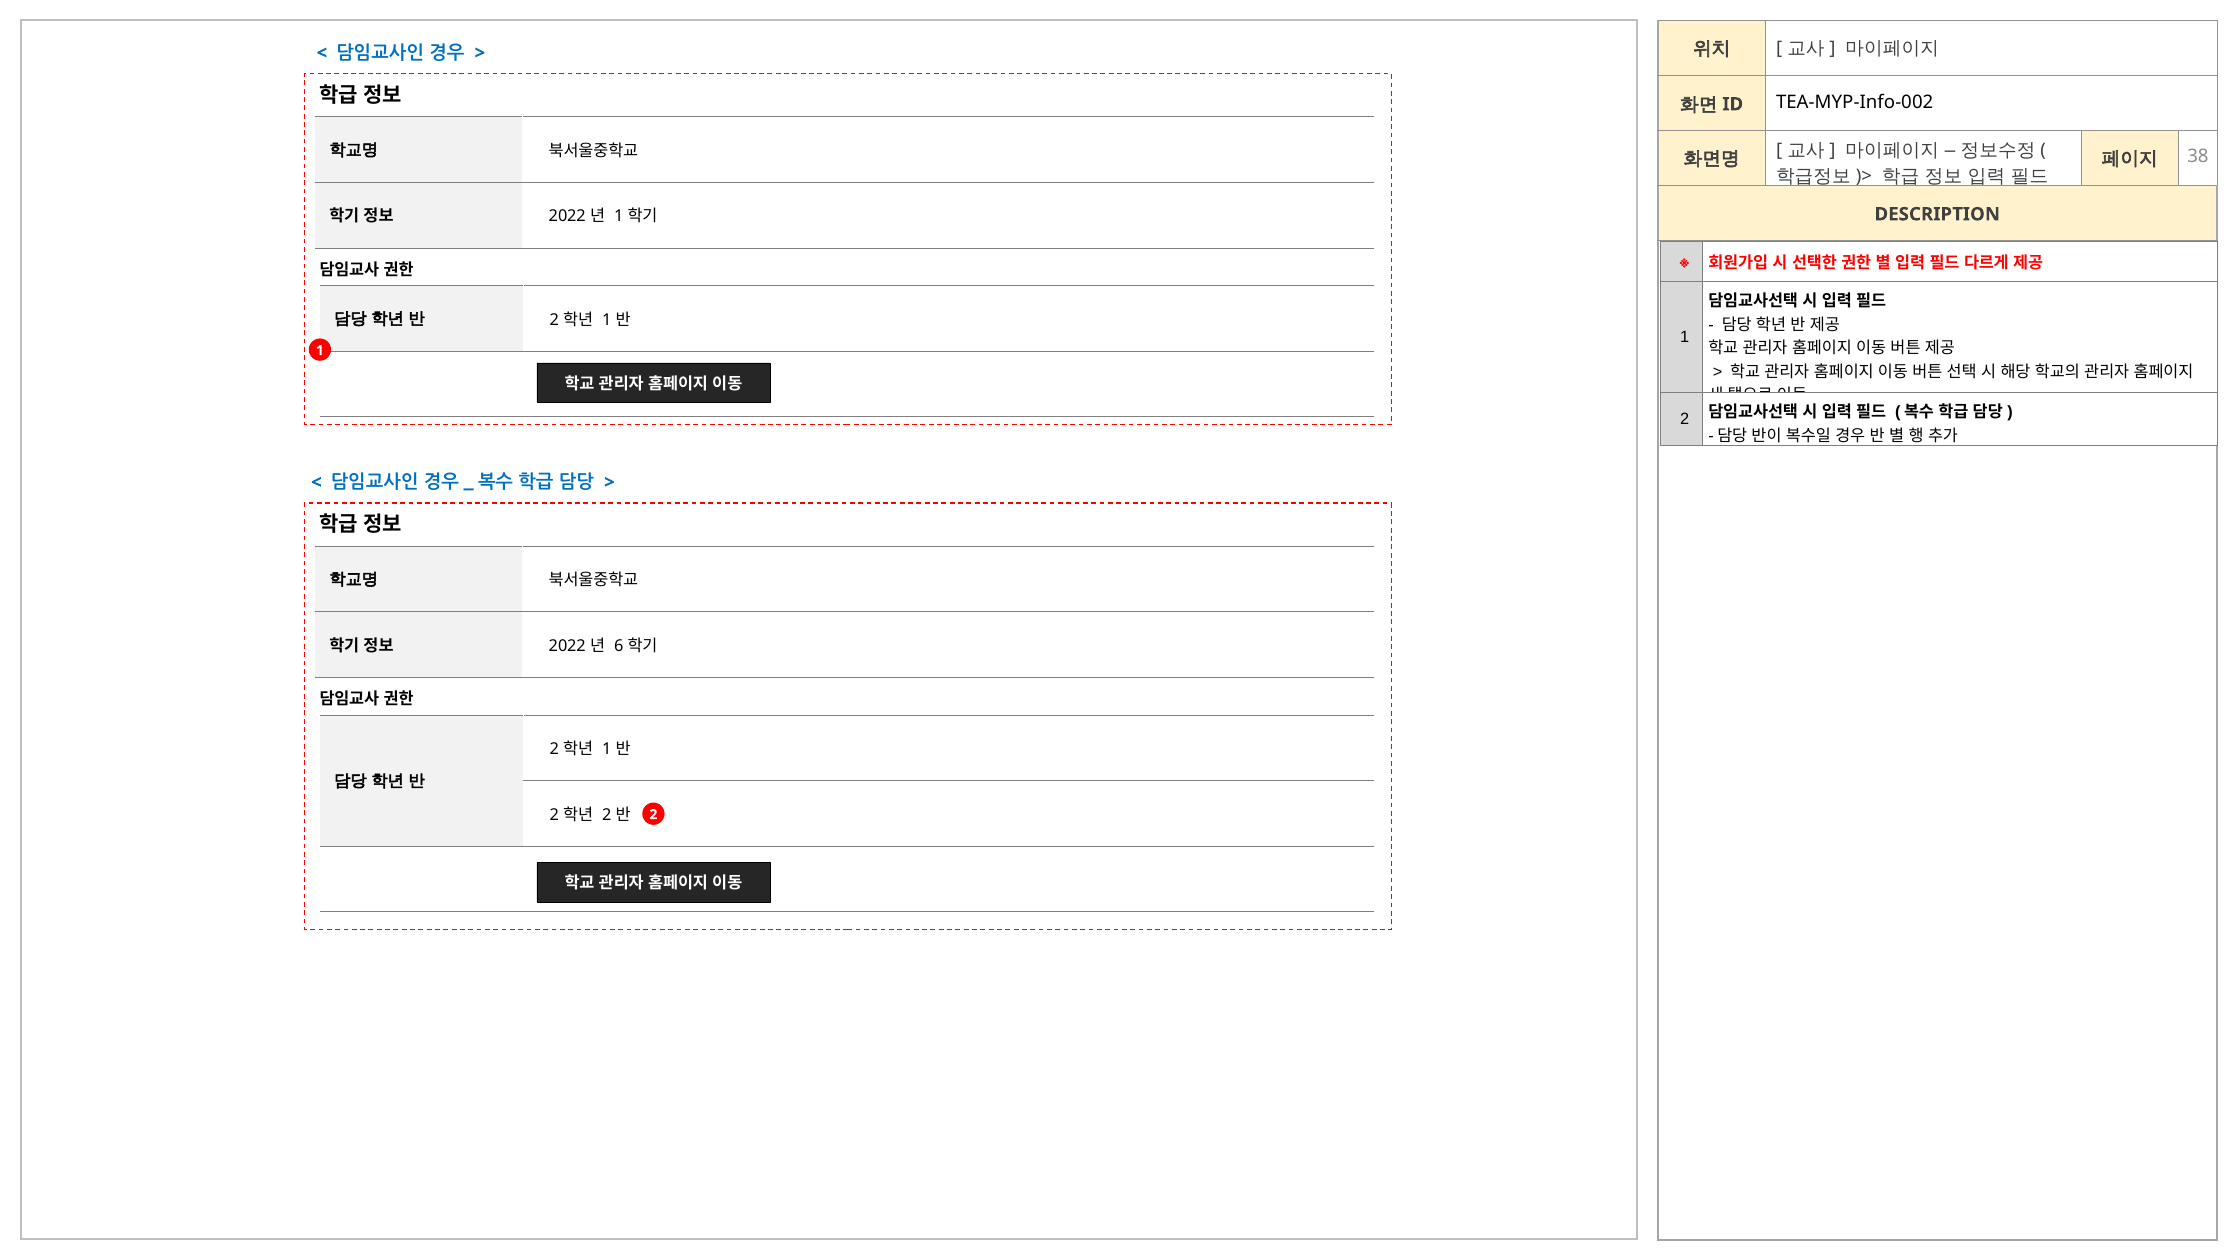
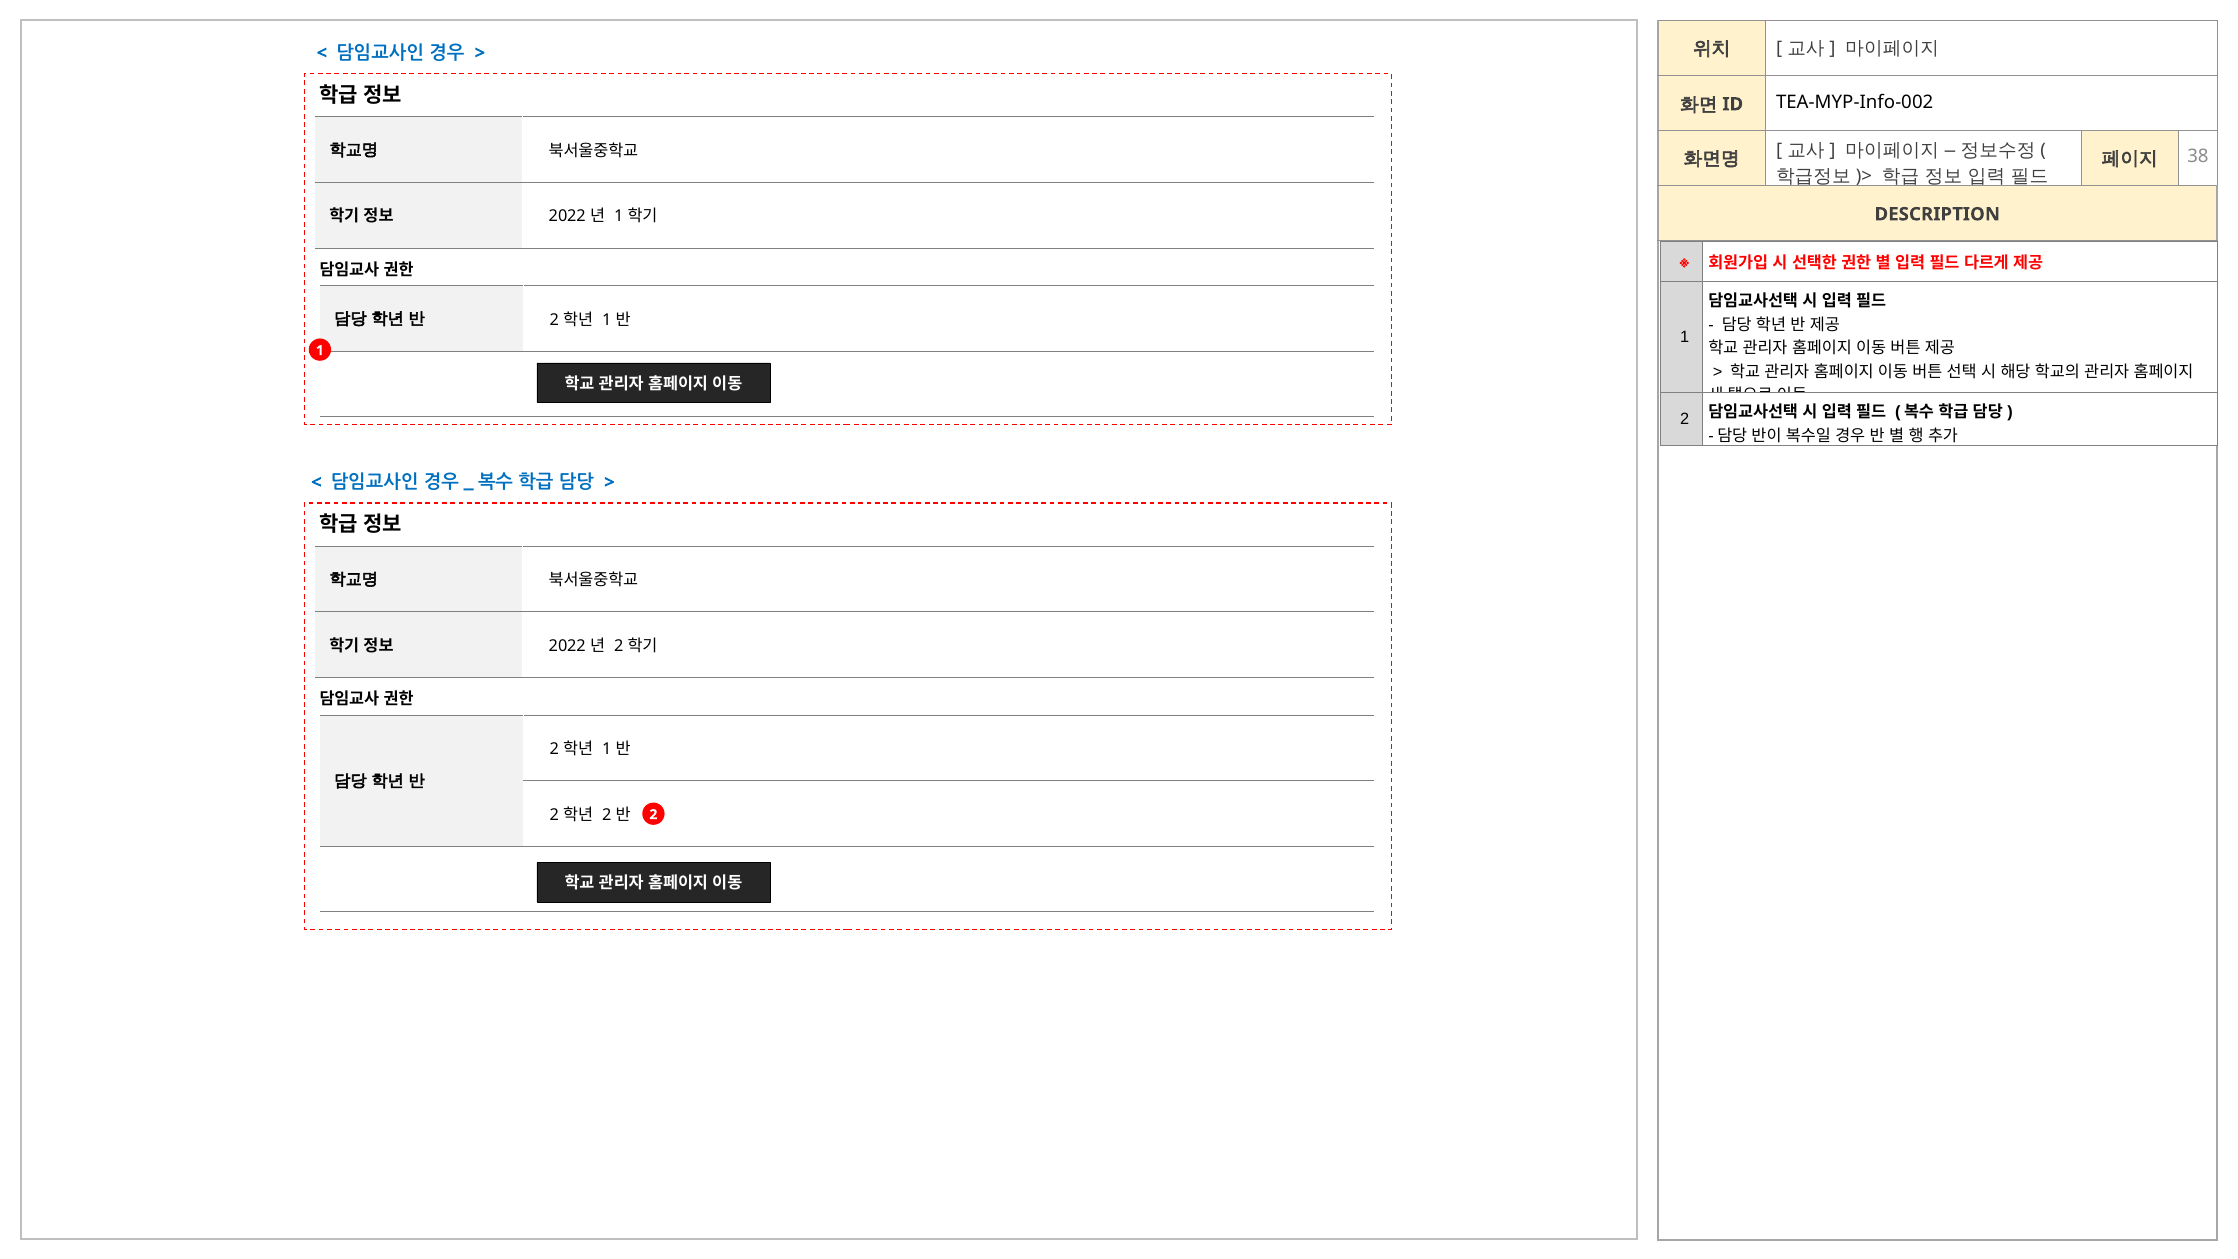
6: 6 -> 2 (619, 646)
